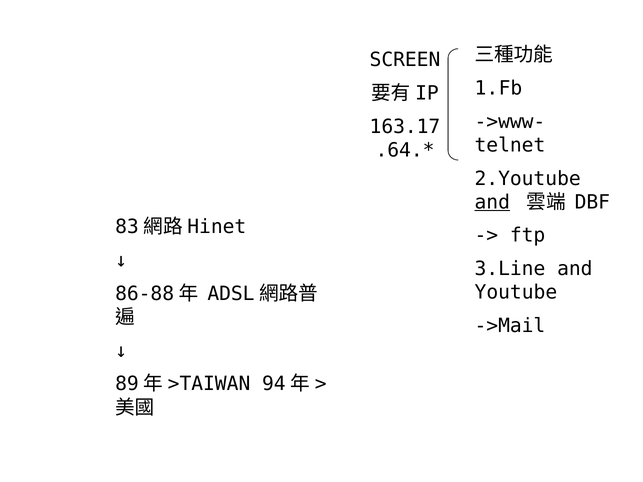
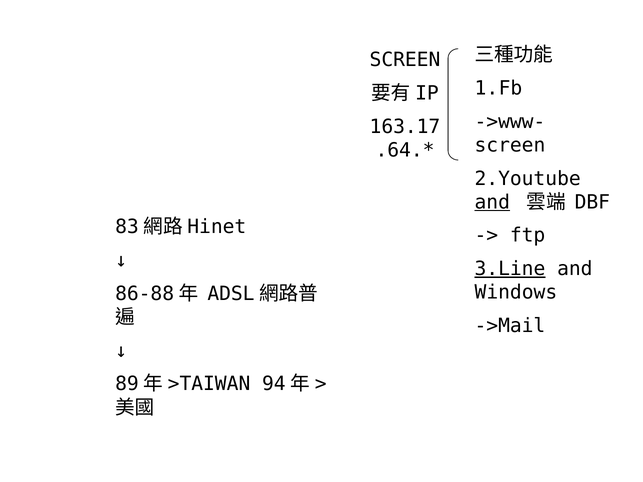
telnet: telnet -> screen (510, 145)
3.Line underline: none -> present (510, 269)
Youtube: Youtube -> Windows (516, 293)
